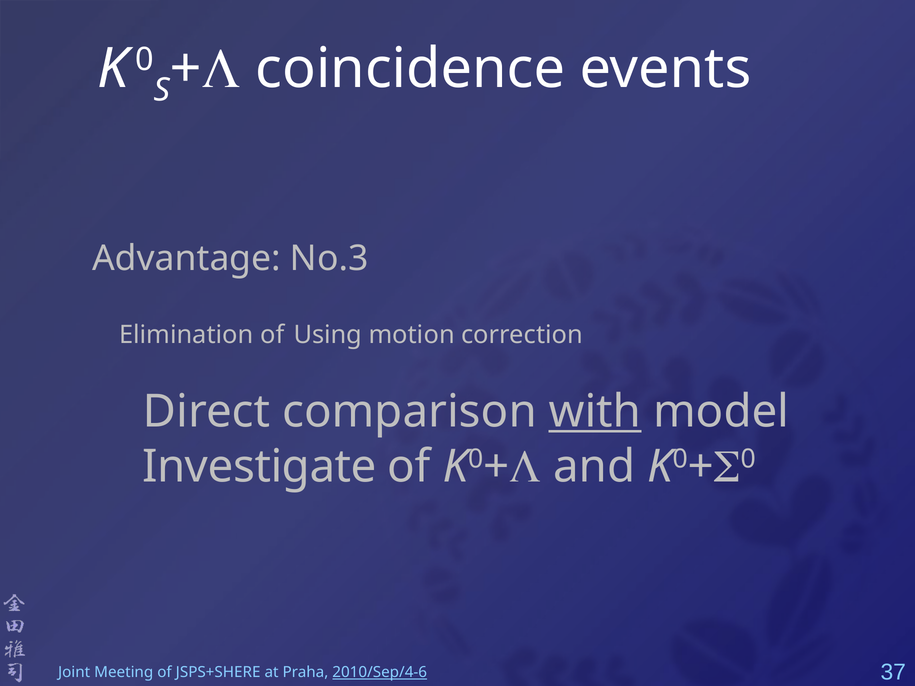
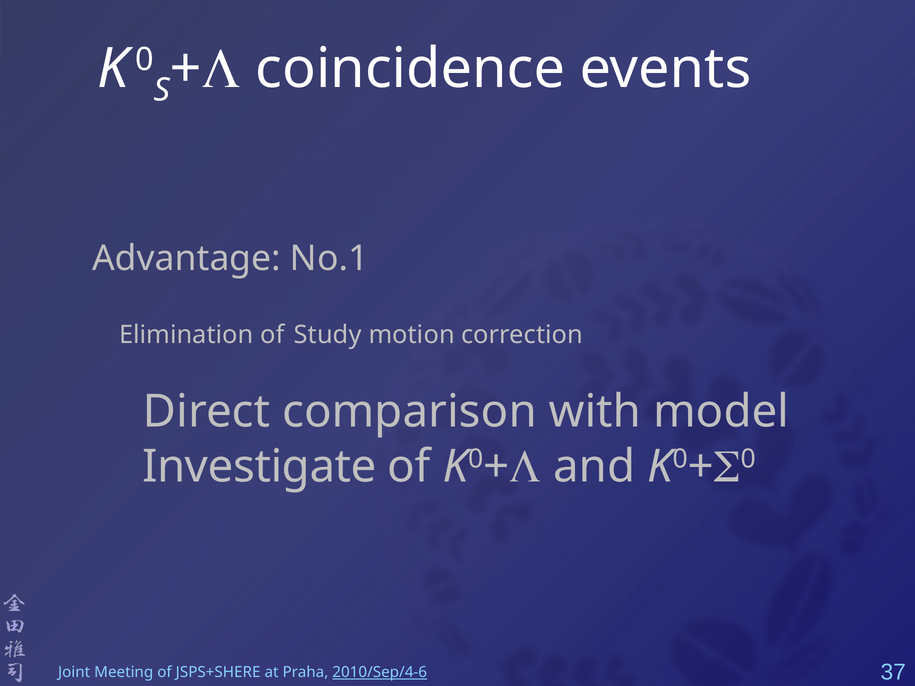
No.3: No.3 -> No.1 (329, 258)
Using: Using -> Study (328, 335)
with underline: present -> none (595, 412)
